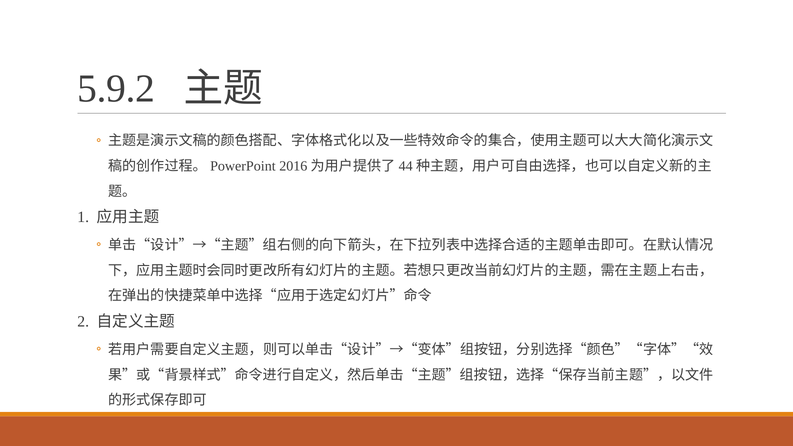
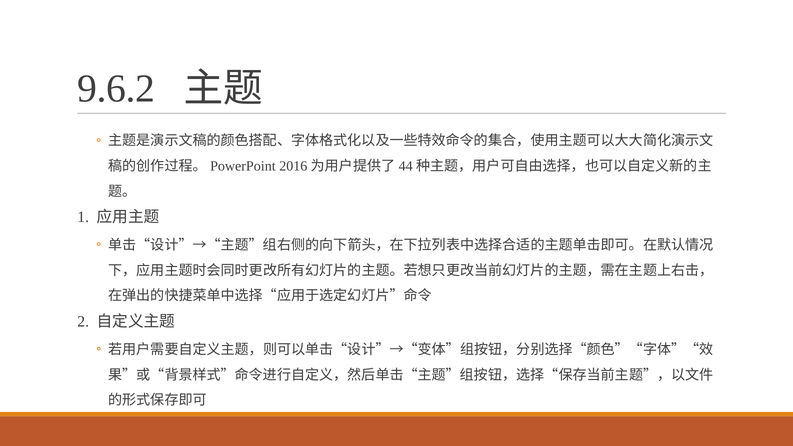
5.9.2: 5.9.2 -> 9.6.2 (116, 89)
